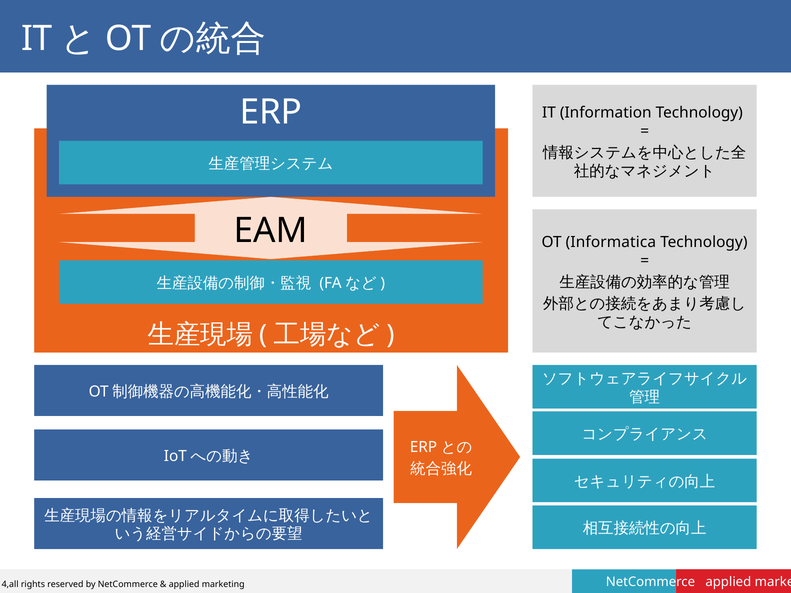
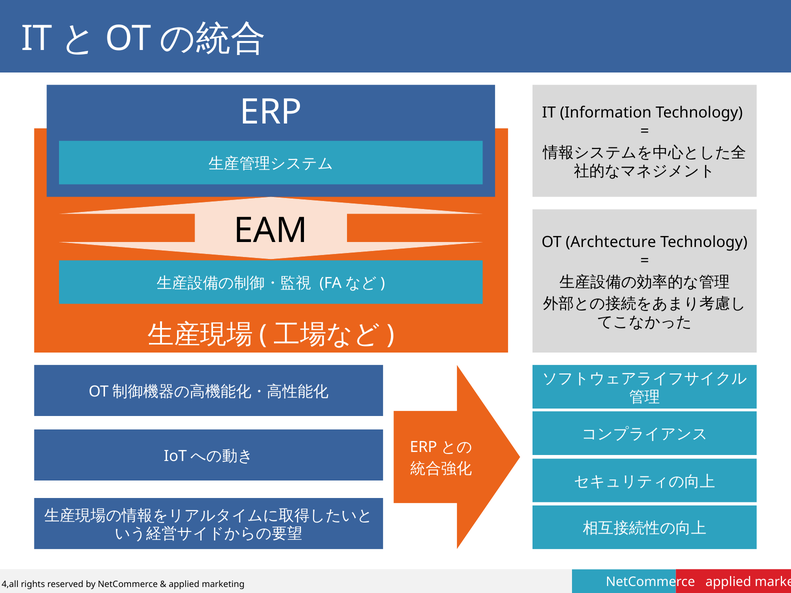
Informatica: Informatica -> Archtecture (611, 242)
